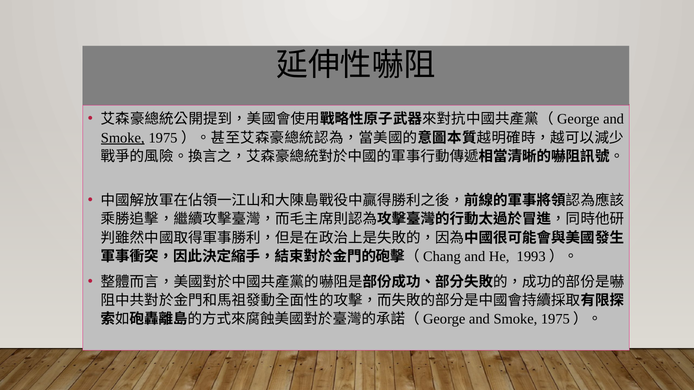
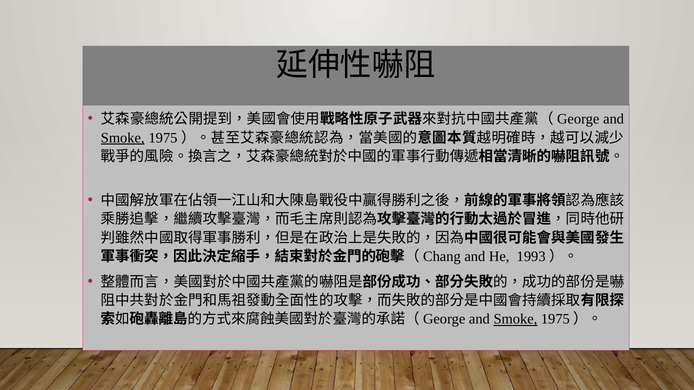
Smoke underline: none -> present (515, 319)
